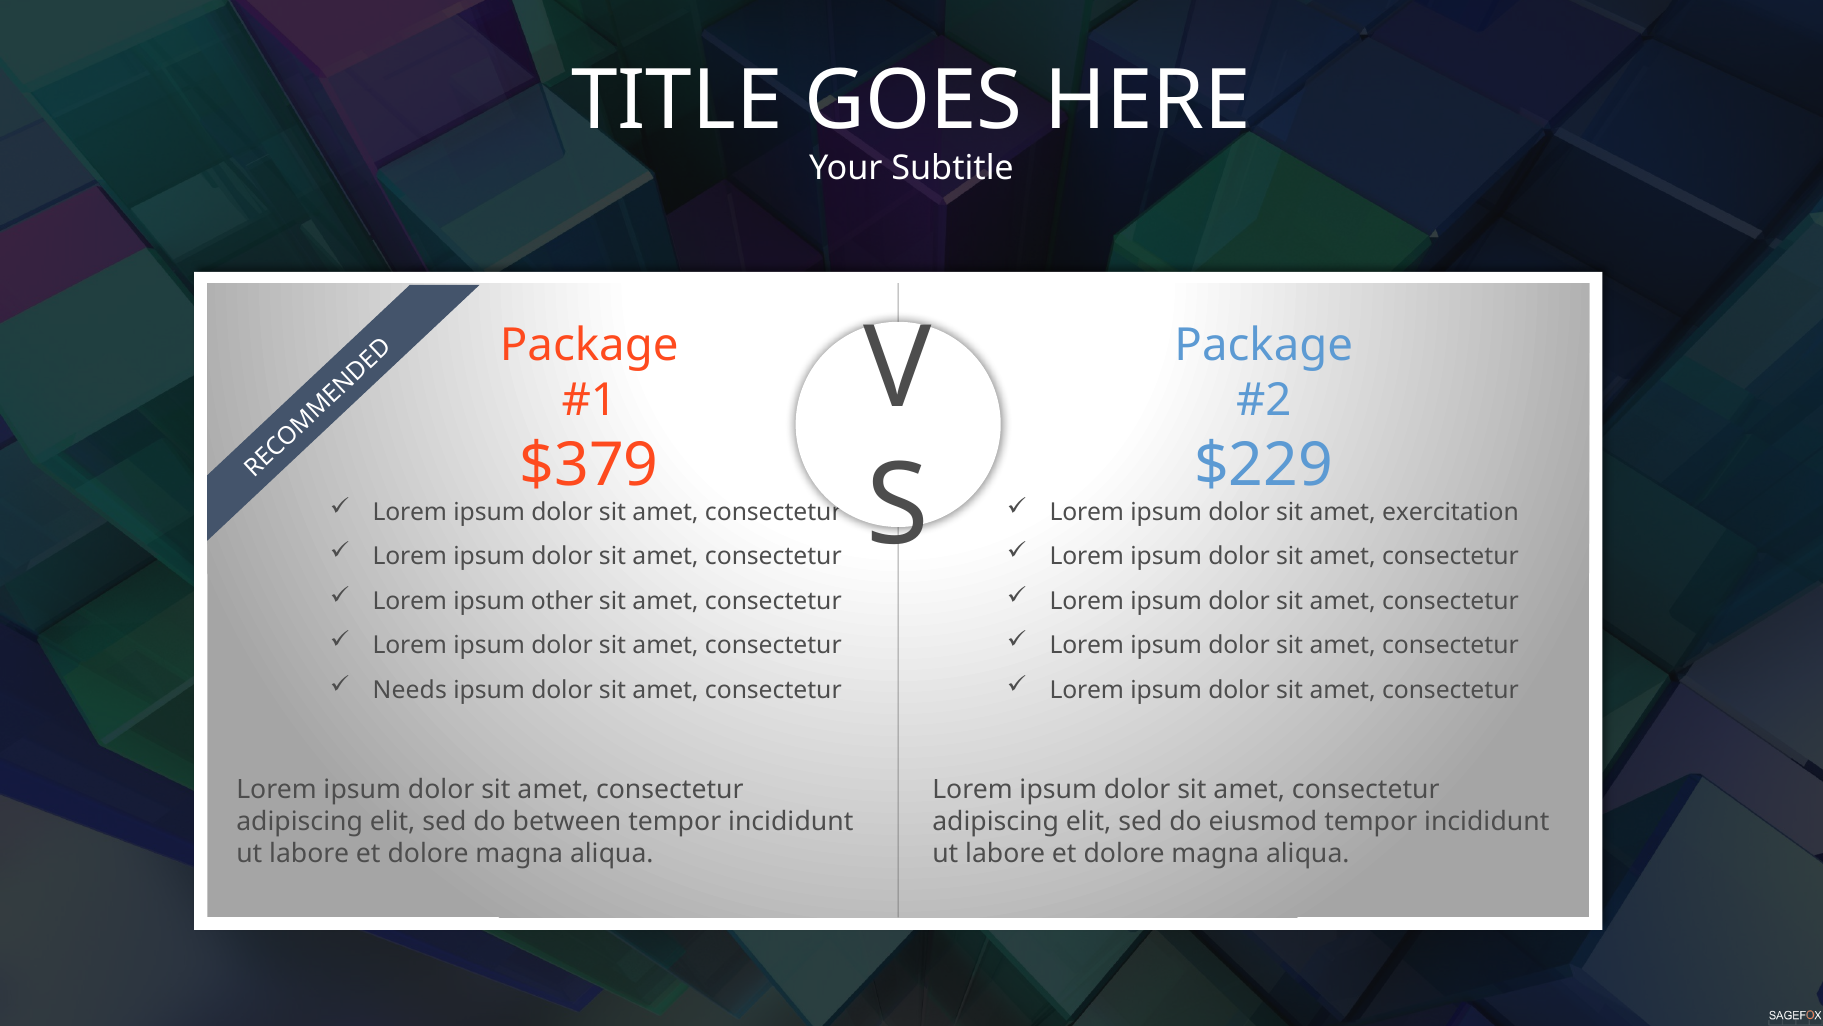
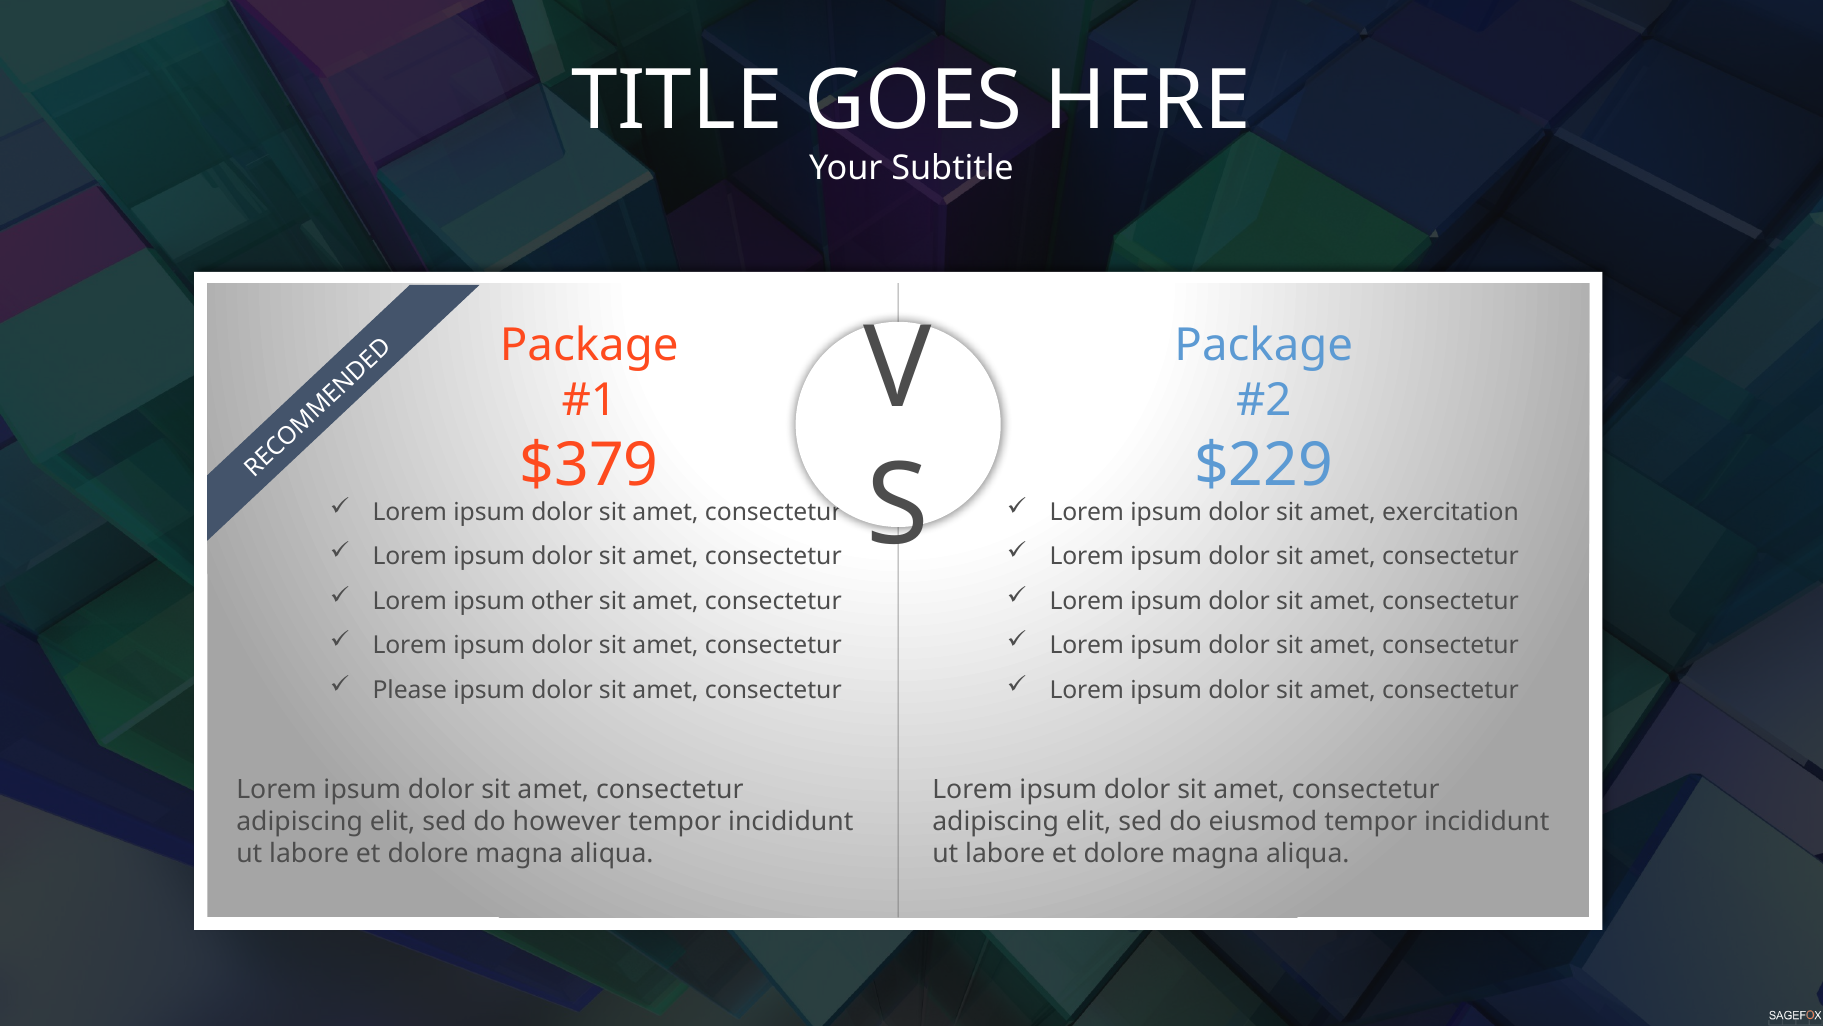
Needs: Needs -> Please (410, 690)
between: between -> however (567, 821)
